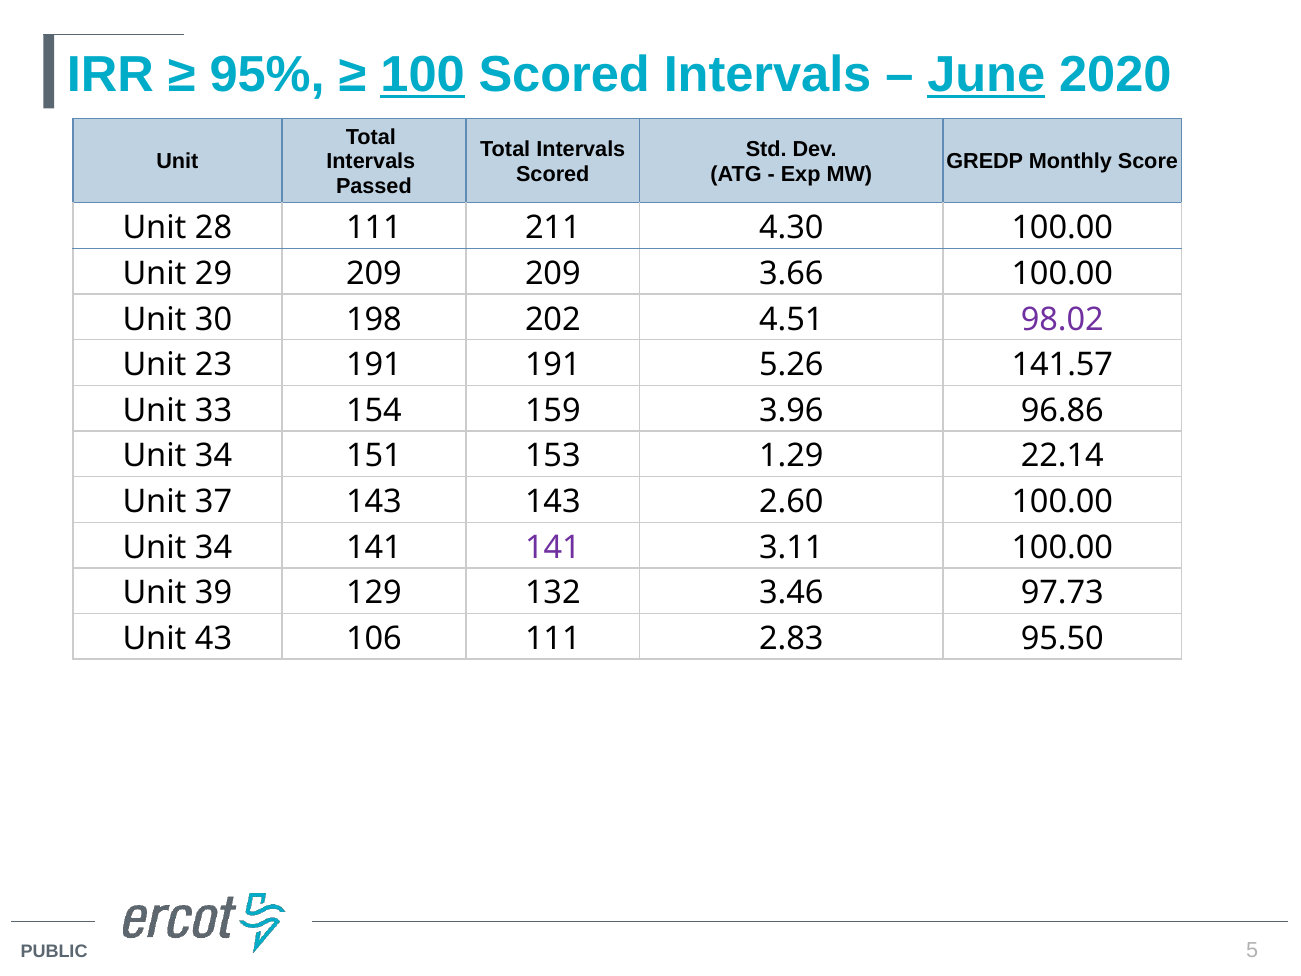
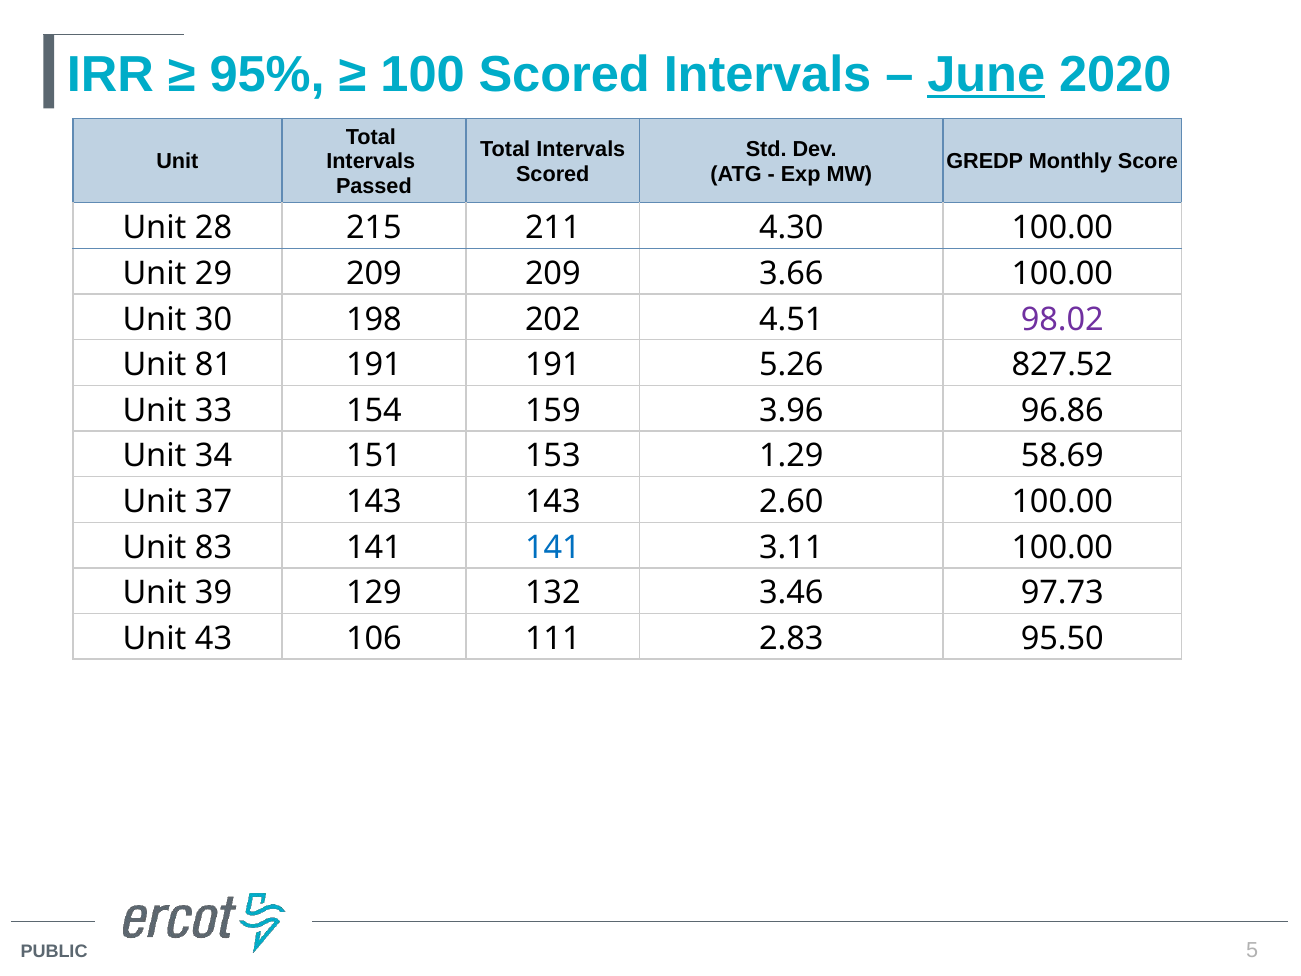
100 underline: present -> none (423, 75)
28 111: 111 -> 215 (374, 228)
23: 23 -> 81 (214, 365)
141.57: 141.57 -> 827.52 (1062, 365)
22.14: 22.14 -> 58.69 (1062, 456)
34: 34 -> 83 (214, 547)
141 colour: purple -> blue (553, 547)
